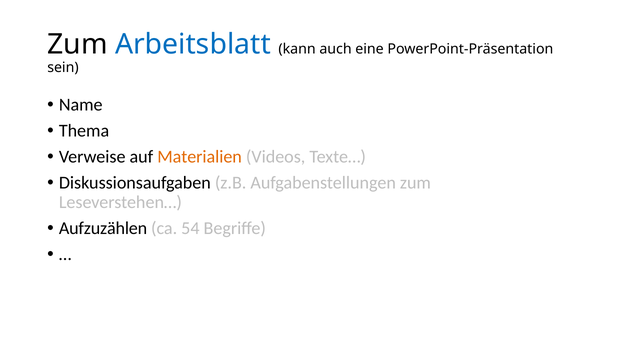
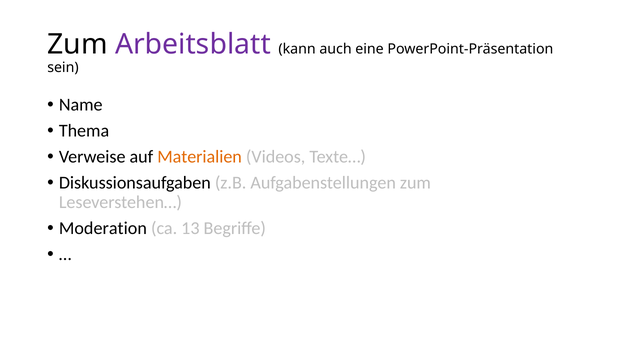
Arbeitsblatt colour: blue -> purple (193, 44)
Aufzuzählen: Aufzuzählen -> Moderation (103, 228)
54: 54 -> 13 (190, 228)
